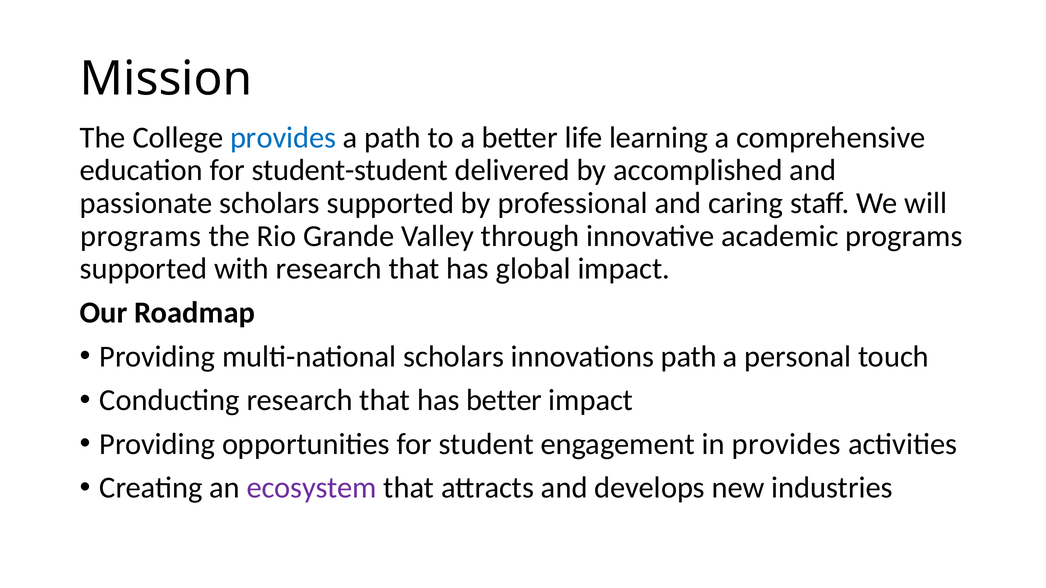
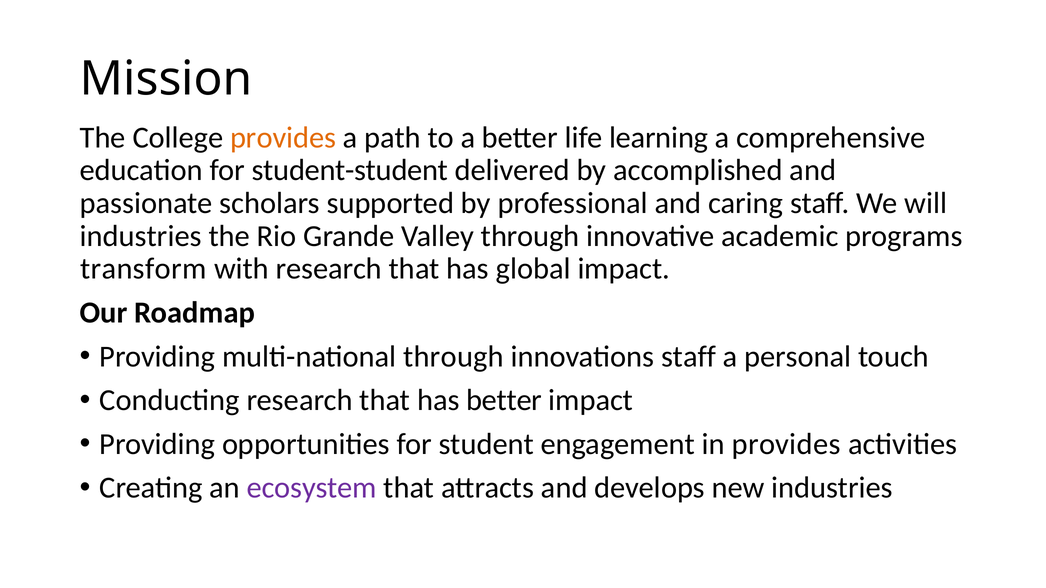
provides colour: blue -> orange (283, 138)
programs: programs -> industries (141, 236)
supported: supported -> transform (143, 269)
multi-national scholars: scholars -> through (454, 357)
innovations path: path -> staff (689, 357)
